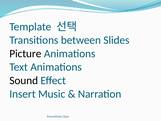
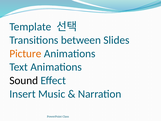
Picture colour: black -> orange (25, 53)
